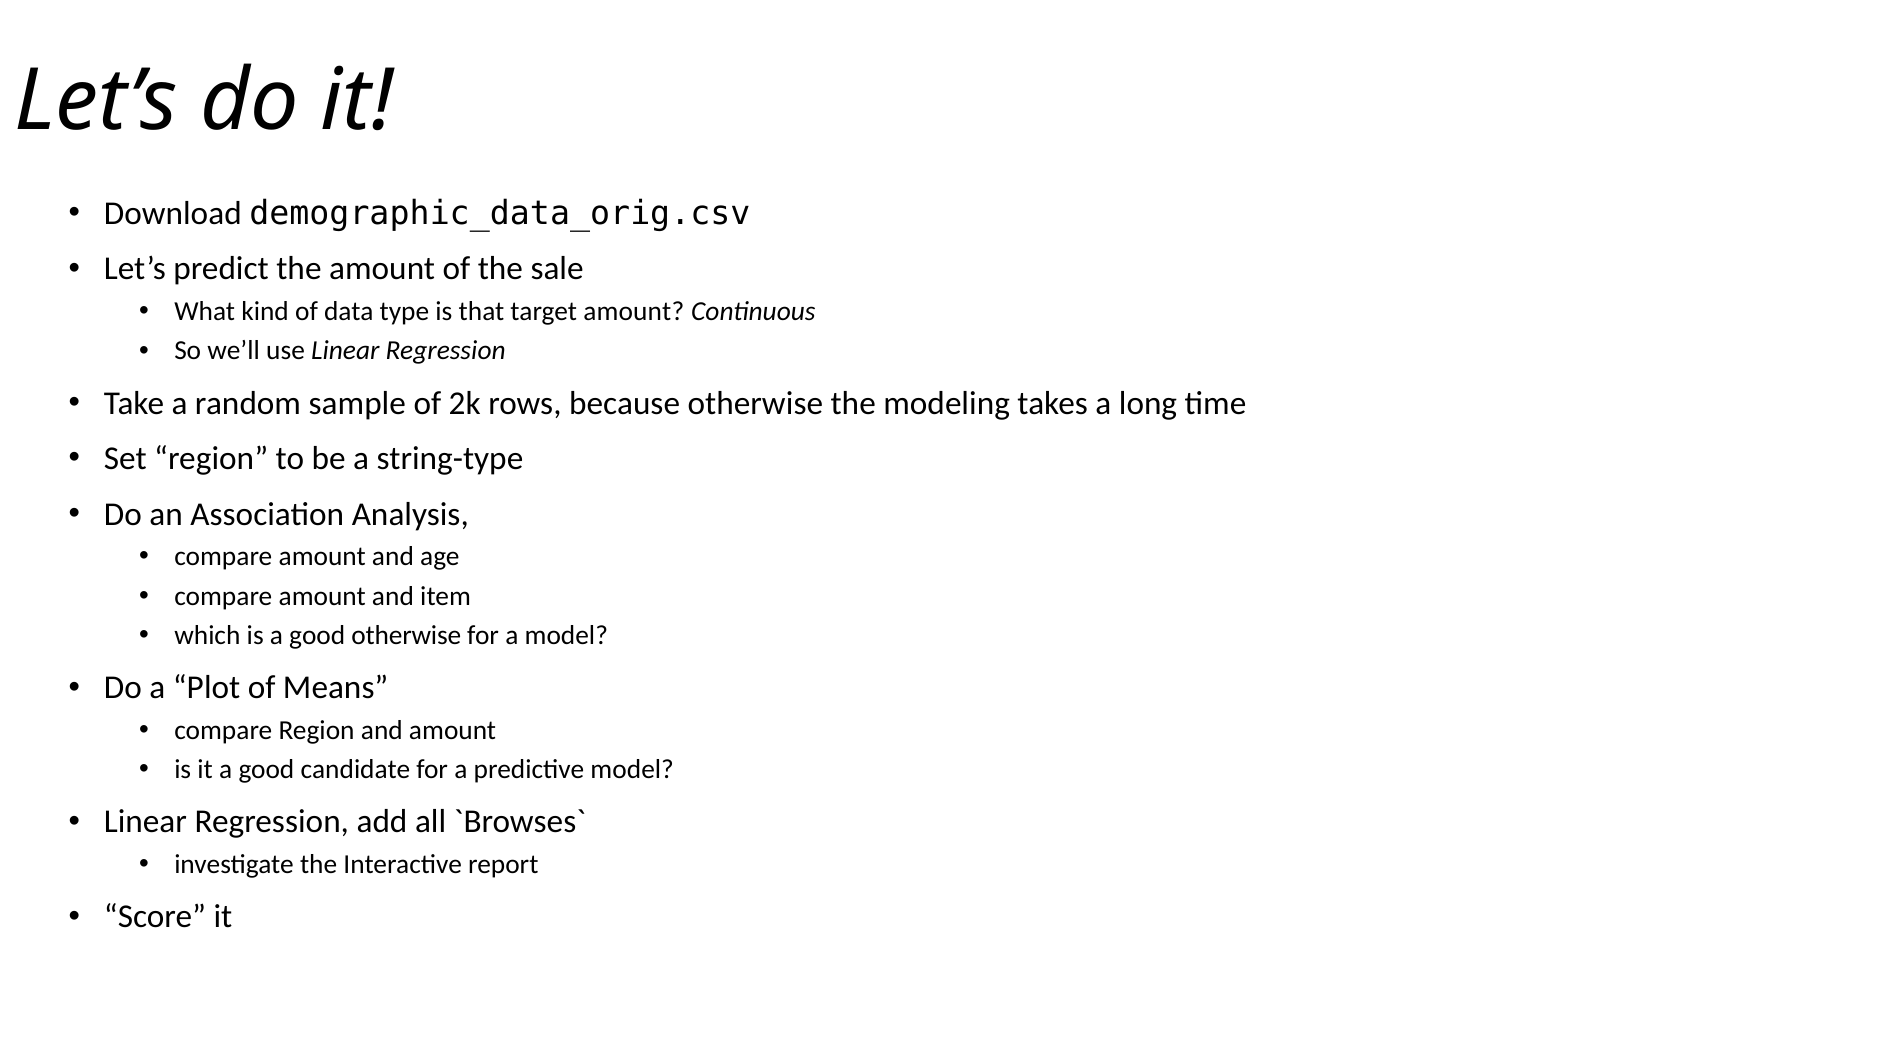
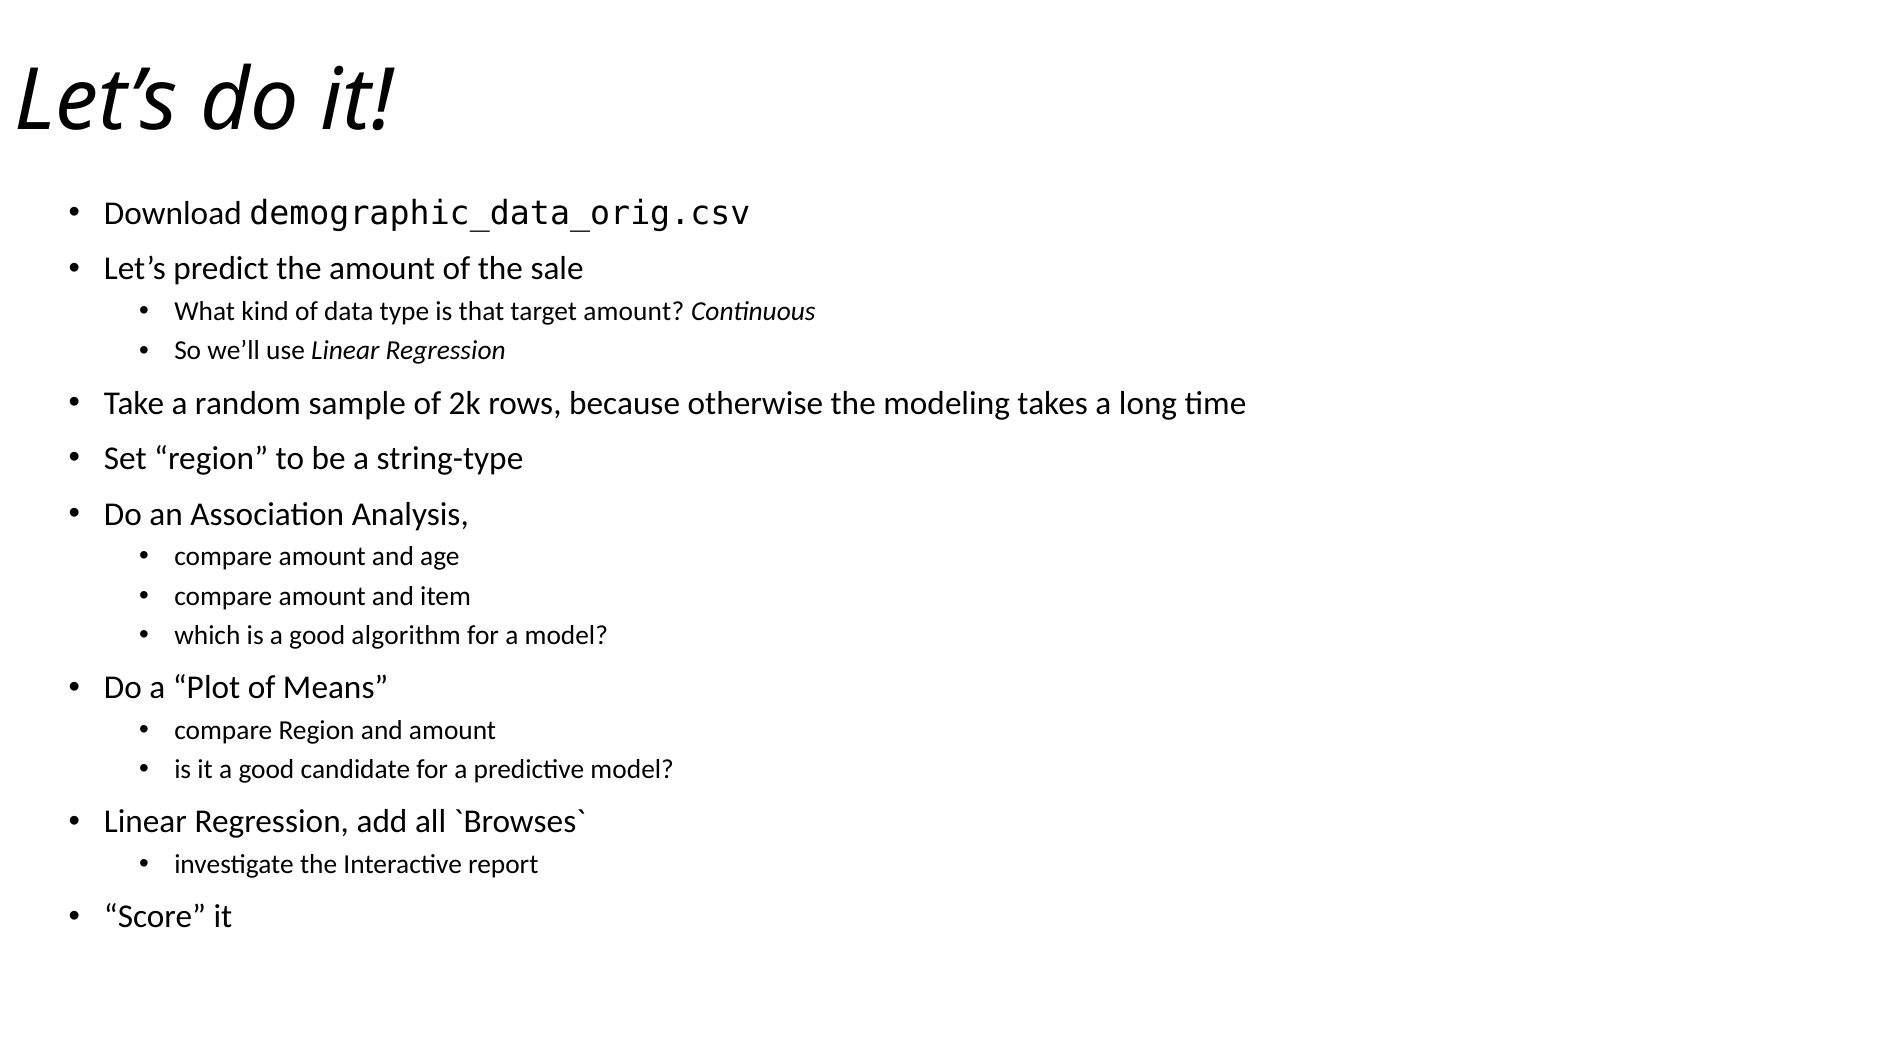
good otherwise: otherwise -> algorithm (406, 635)
